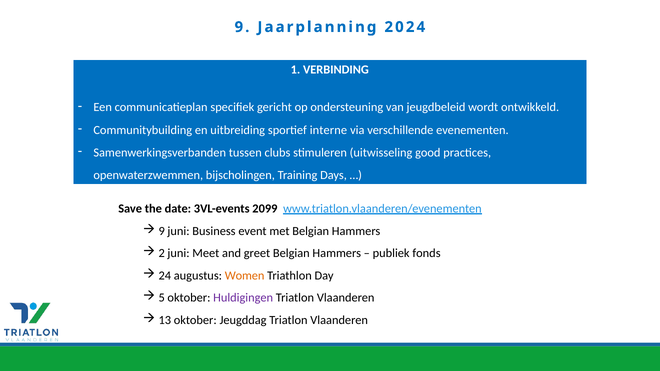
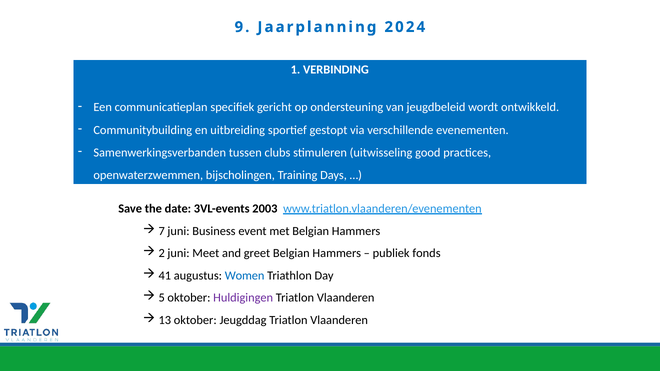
interne: interne -> gestopt (328, 130)
2099: 2099 -> 2003 (265, 209)
9: 9 -> 7 (162, 231)
24: 24 -> 41 (165, 276)
Women colour: orange -> blue (245, 276)
